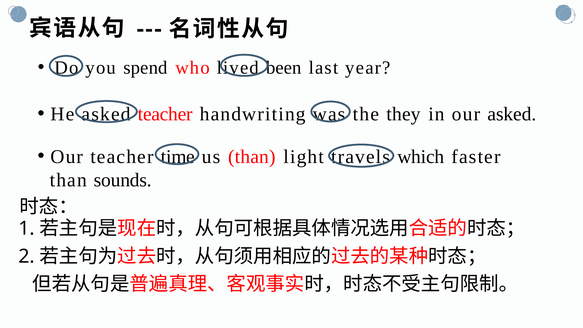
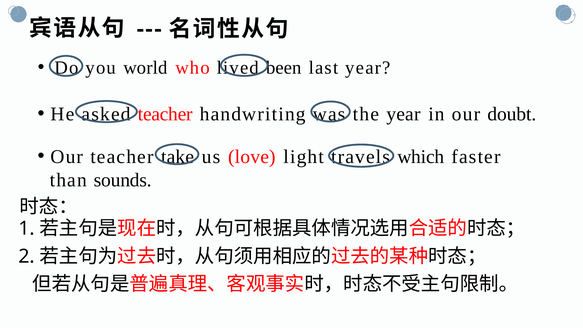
spend: spend -> world (145, 68)
the they: they -> year (404, 114)
our asked: asked -> doubt (512, 114)
time: time -> take (178, 157)
us than: than -> love (252, 157)
